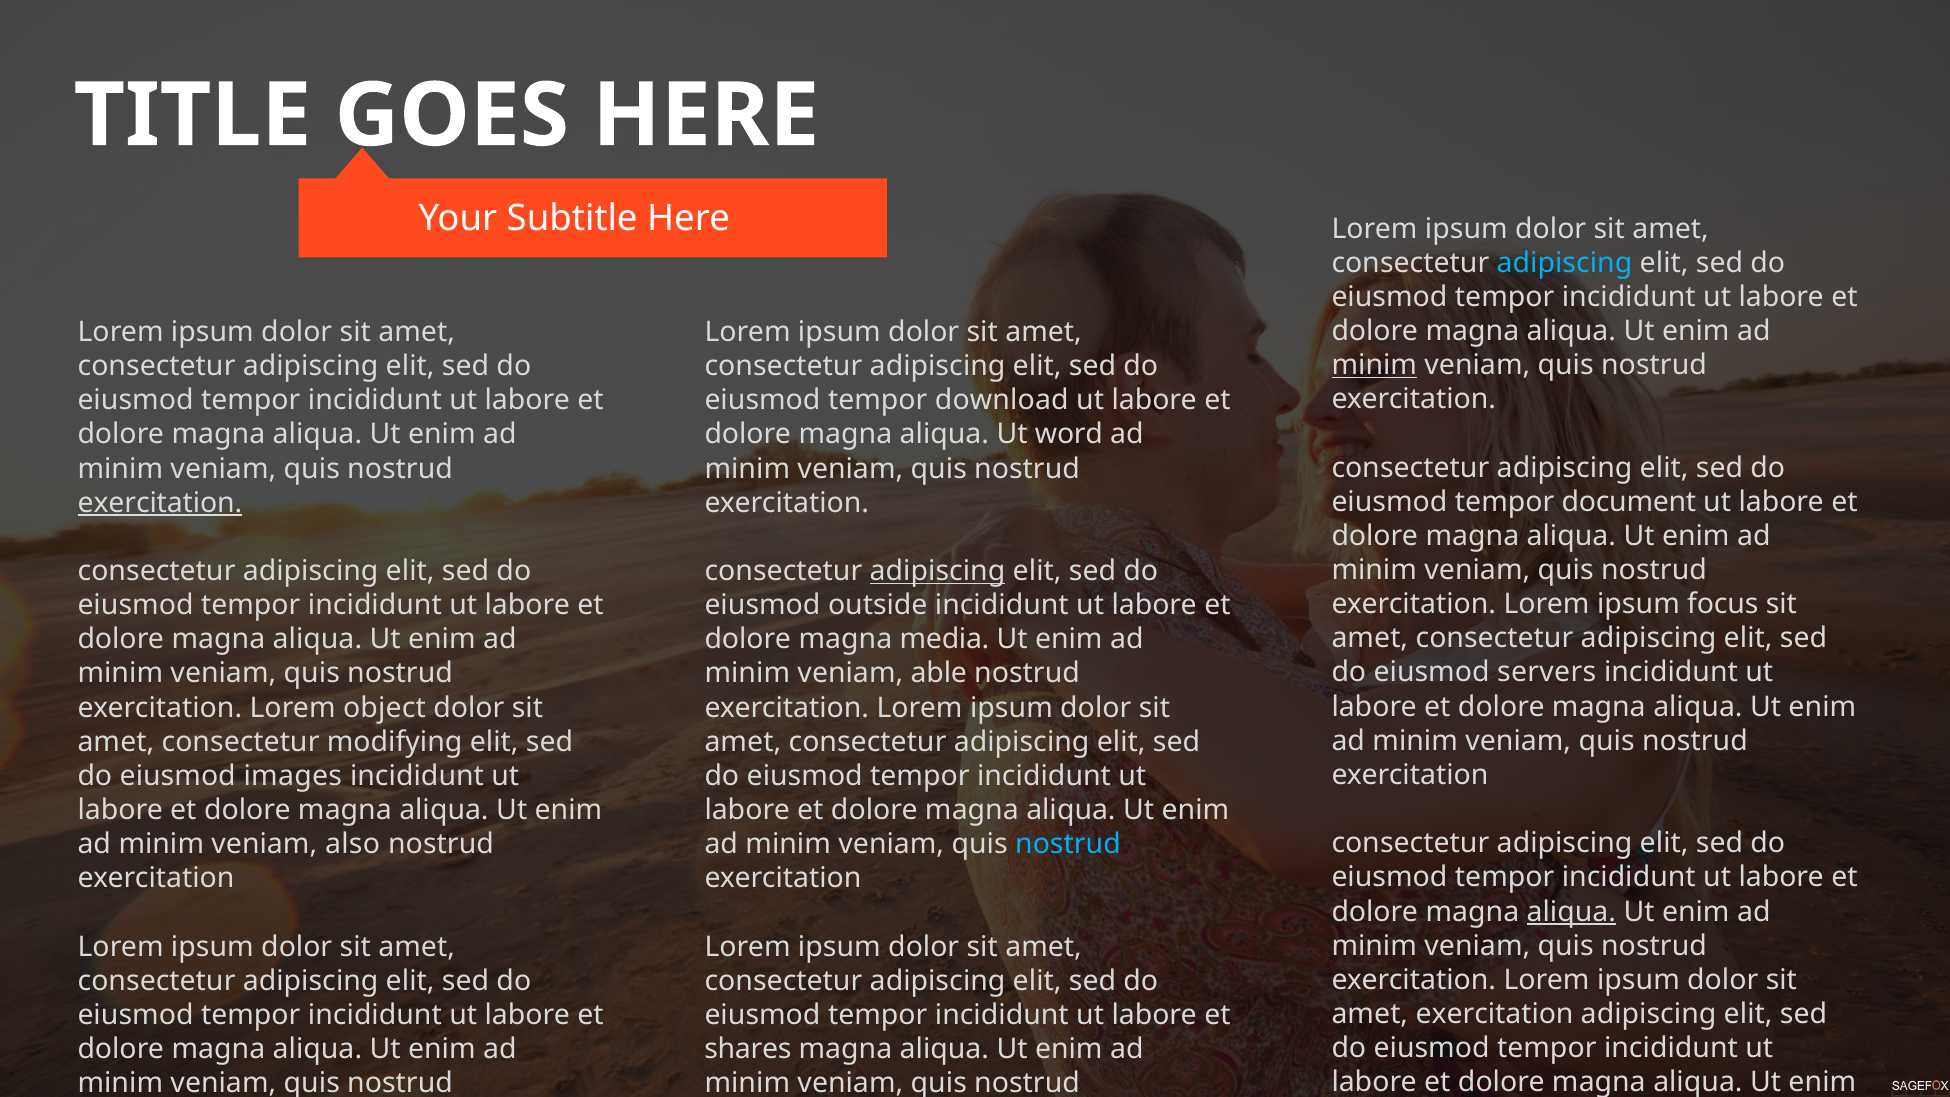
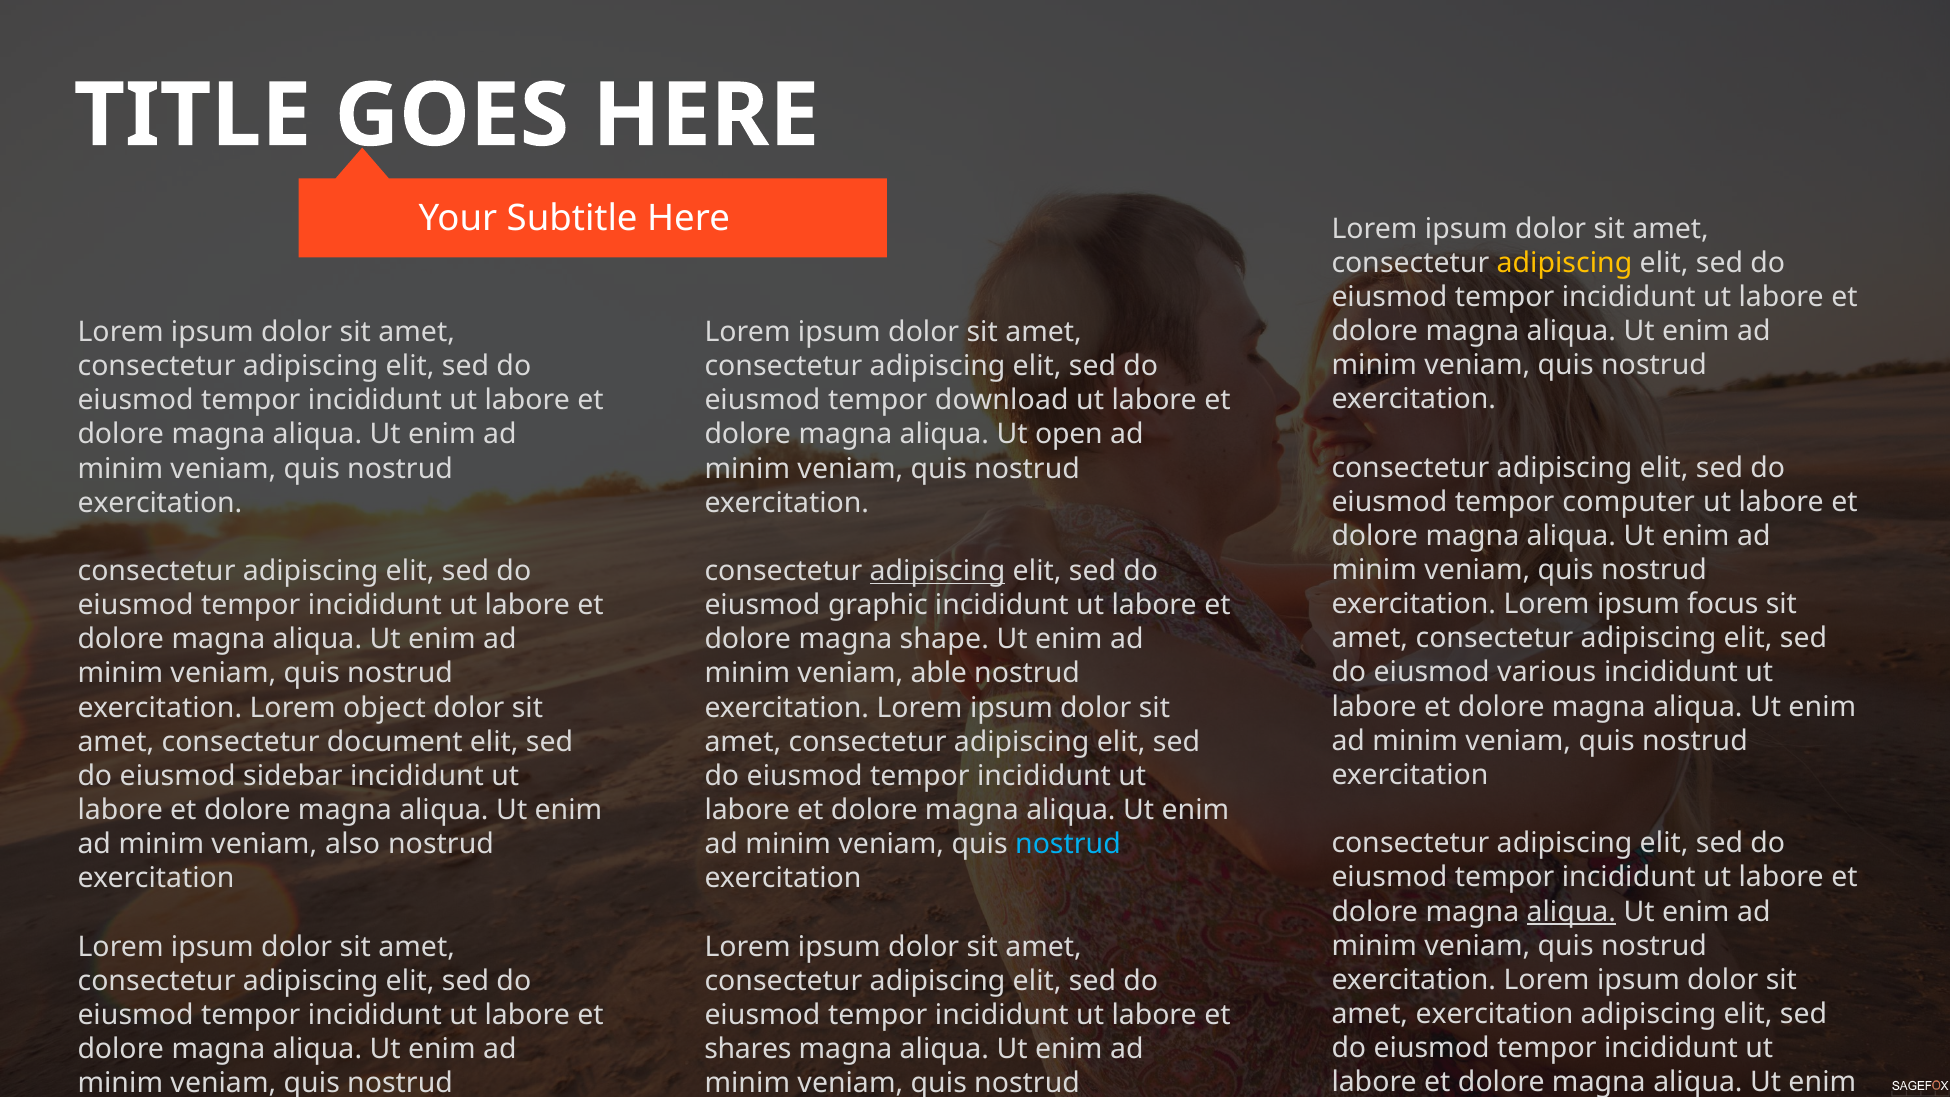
adipiscing colour: light blue -> yellow (1564, 263)
minim underline: present -> none (1374, 365)
word: word -> open (1069, 434)
document: document -> computer (1629, 502)
exercitation underline: present -> none (160, 503)
outside: outside -> graphic (878, 605)
media: media -> shape (944, 639)
servers: servers -> various (1547, 673)
modifying: modifying -> document (395, 742)
images: images -> sidebar (293, 776)
